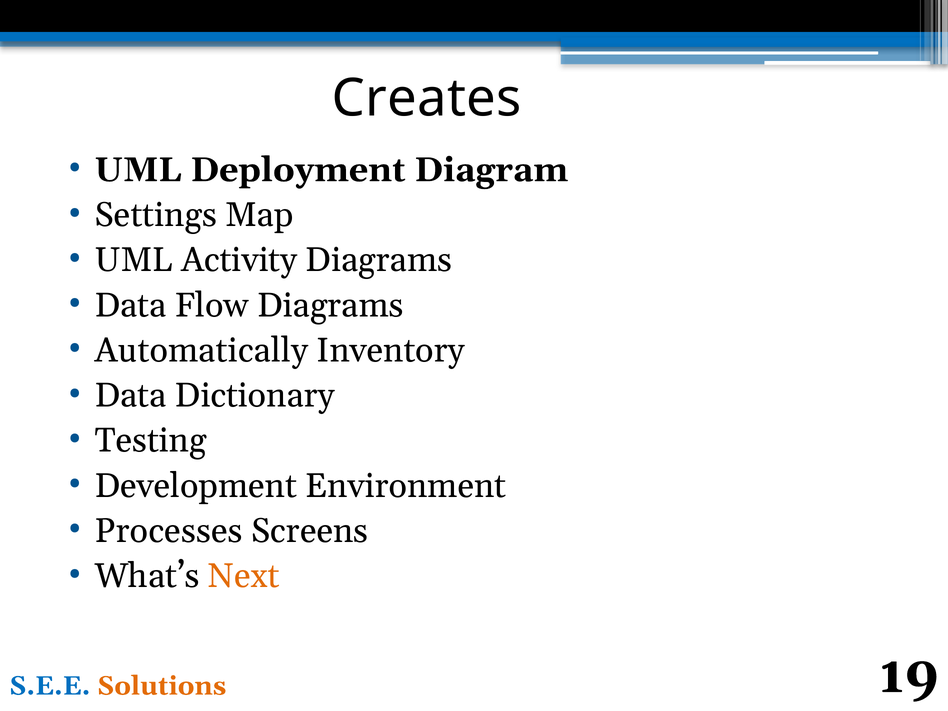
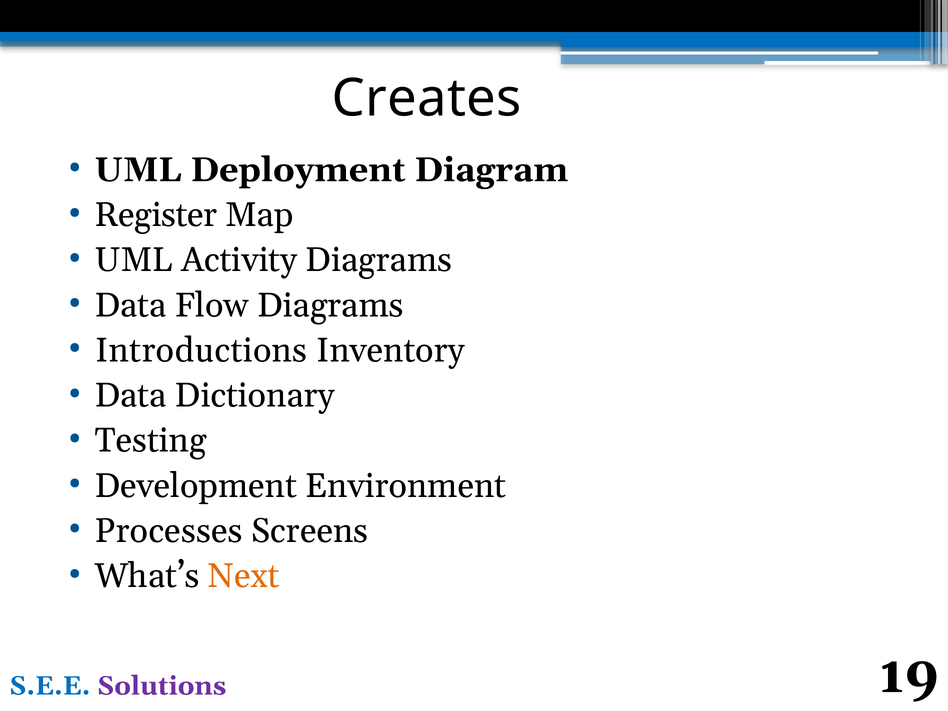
Settings: Settings -> Register (156, 215)
Automatically: Automatically -> Introductions (201, 350)
Solutions colour: orange -> purple (162, 686)
